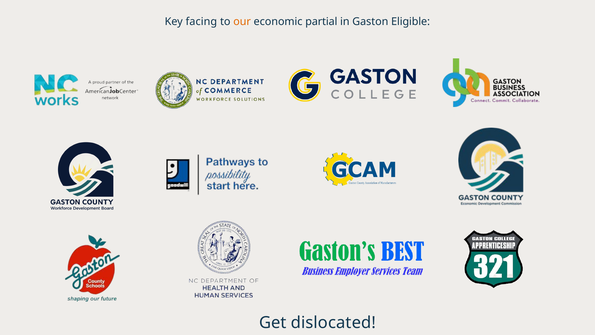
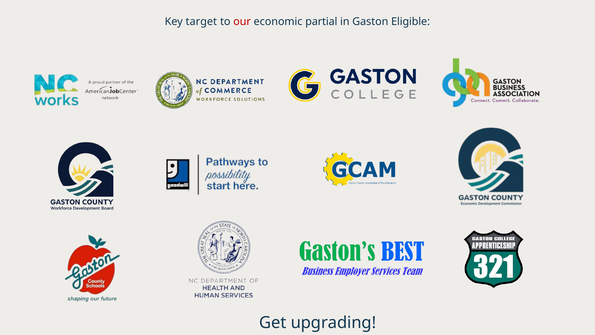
facing: facing -> target (201, 22)
our colour: orange -> red (242, 22)
dislocated: dislocated -> upgrading (333, 323)
